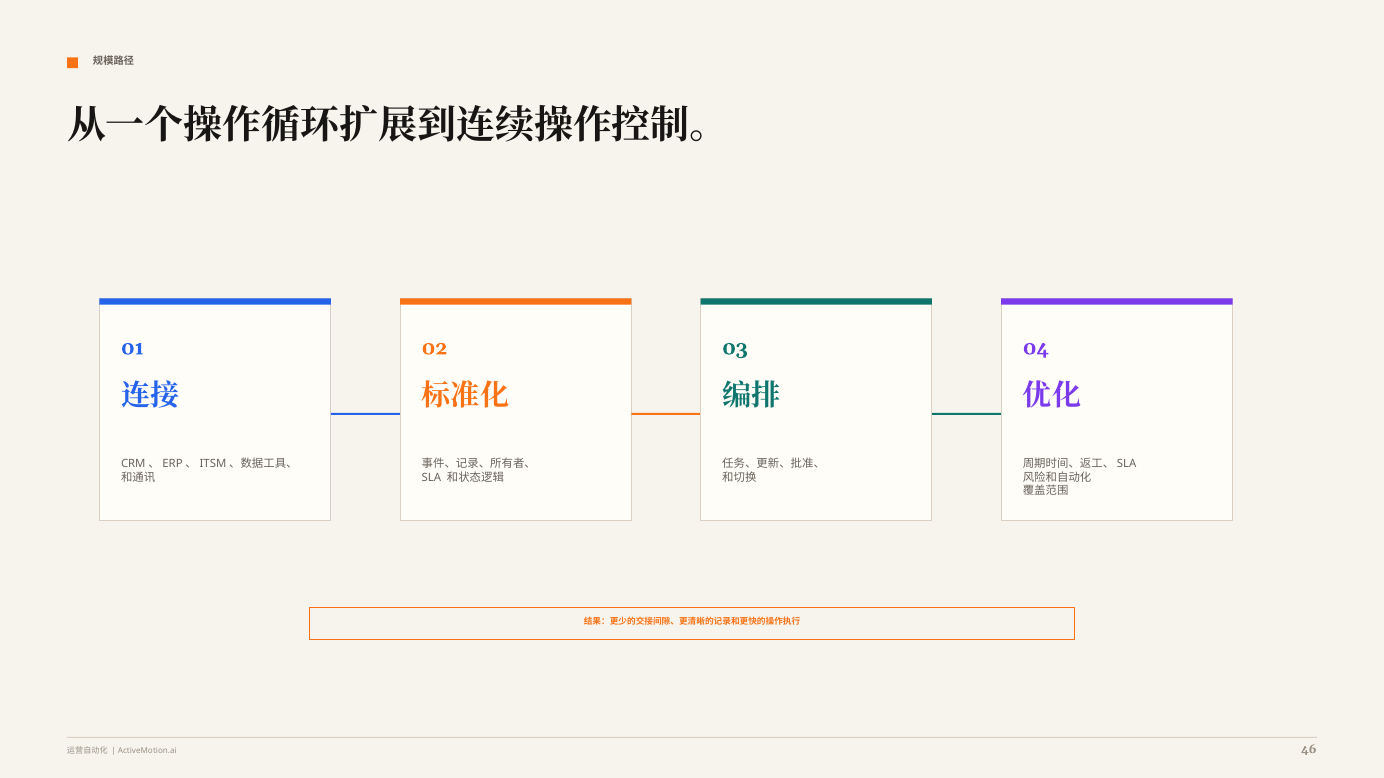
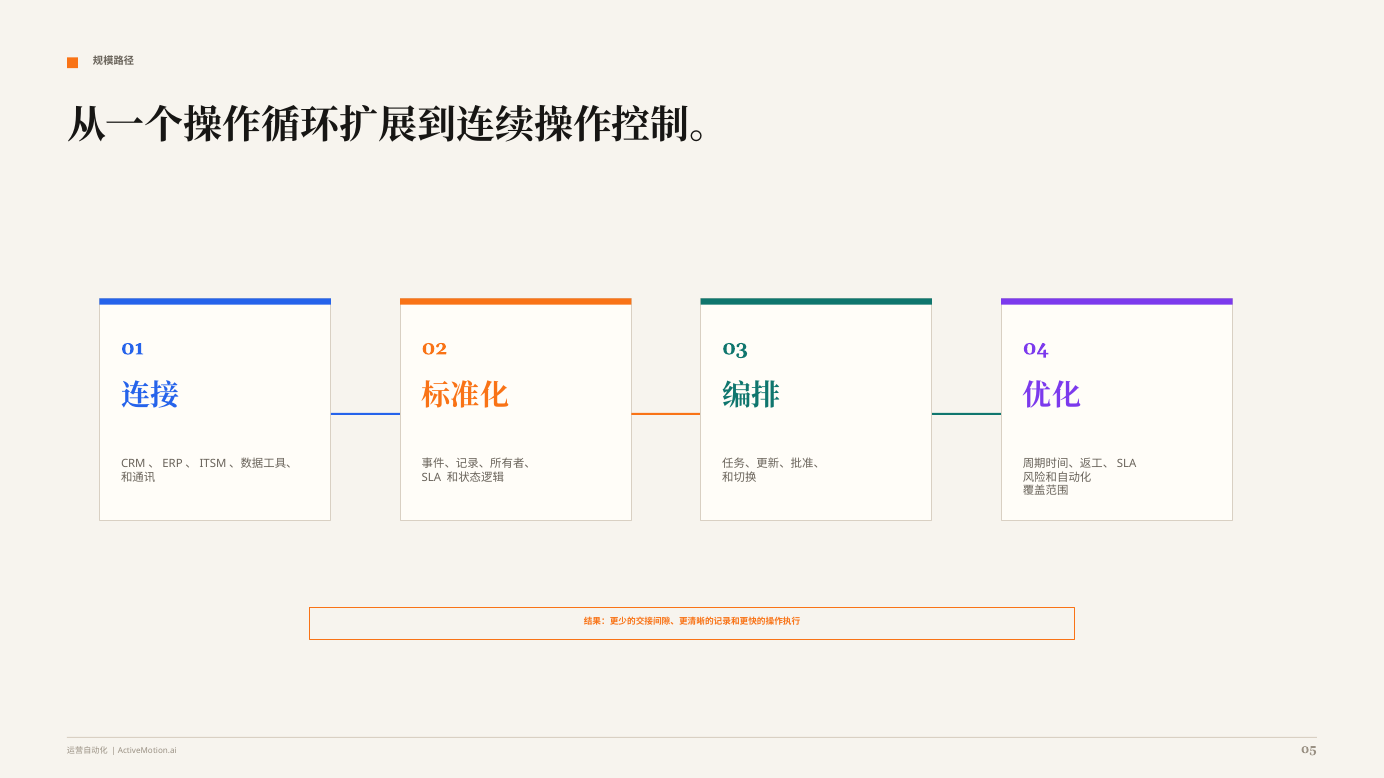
46: 46 -> 05 (1309, 750)
